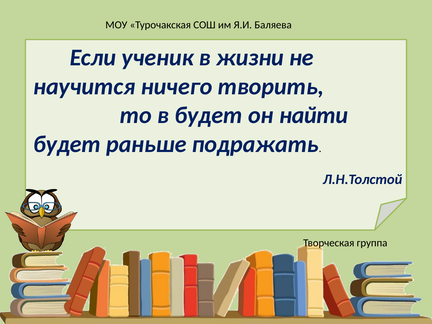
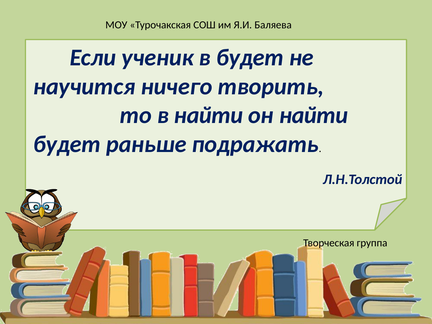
в жизни: жизни -> будет (250, 58)
в будет: будет -> найти (209, 115)
